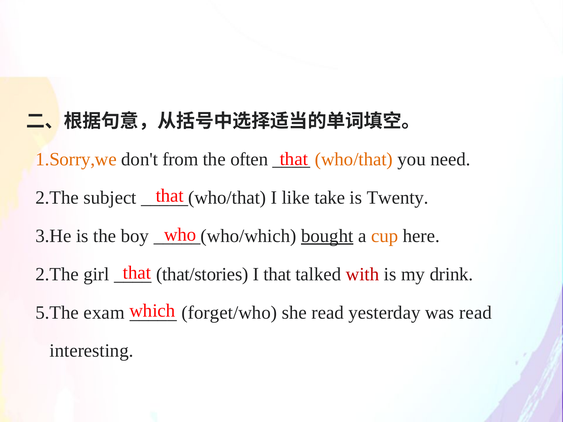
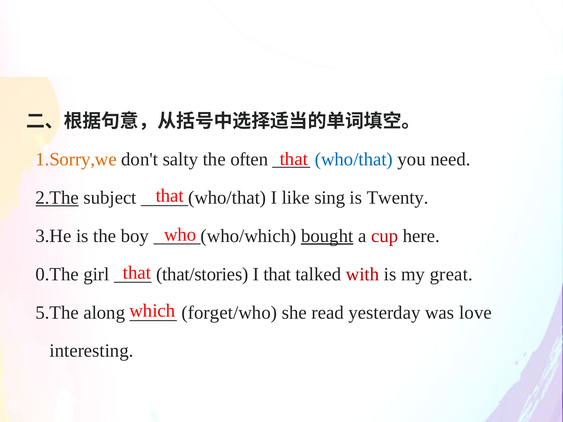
from: from -> salty (180, 160)
who/that colour: orange -> blue (354, 160)
2.The underline: none -> present (57, 198)
take: take -> sing (330, 198)
cup colour: orange -> red (385, 236)
2.The: 2.The -> 0.The (57, 274)
drink: drink -> great (451, 274)
exam: exam -> along (104, 313)
was read: read -> love (475, 313)
